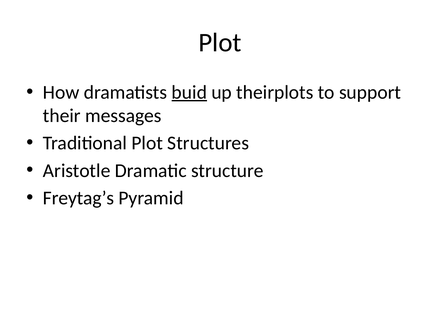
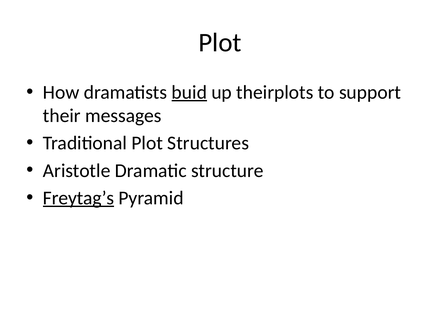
Freytag’s underline: none -> present (79, 198)
